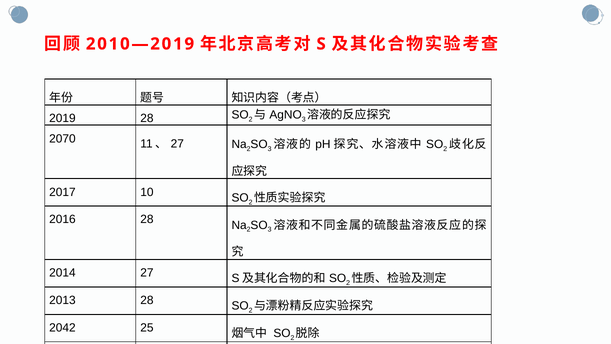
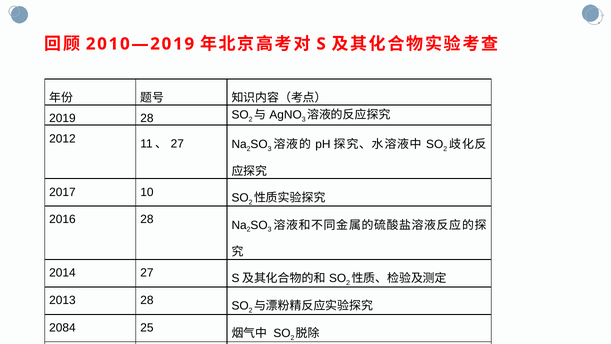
2070: 2070 -> 2012 (62, 138)
2042: 2042 -> 2084 (62, 328)
